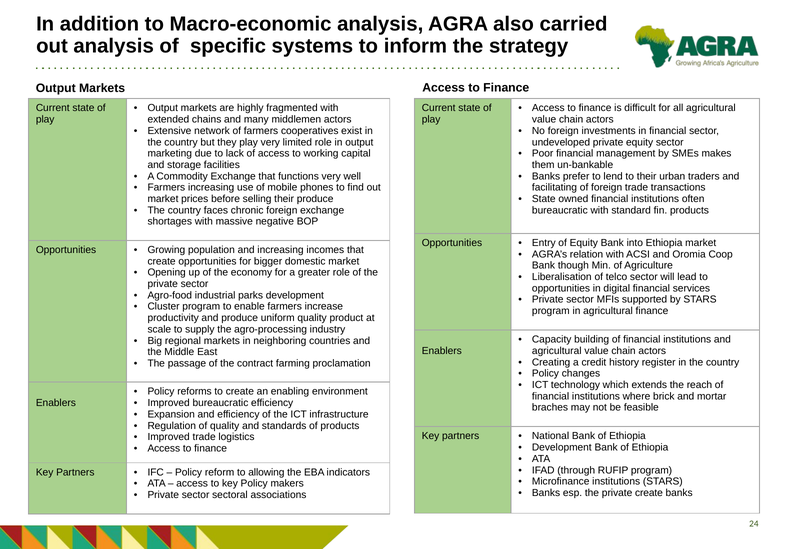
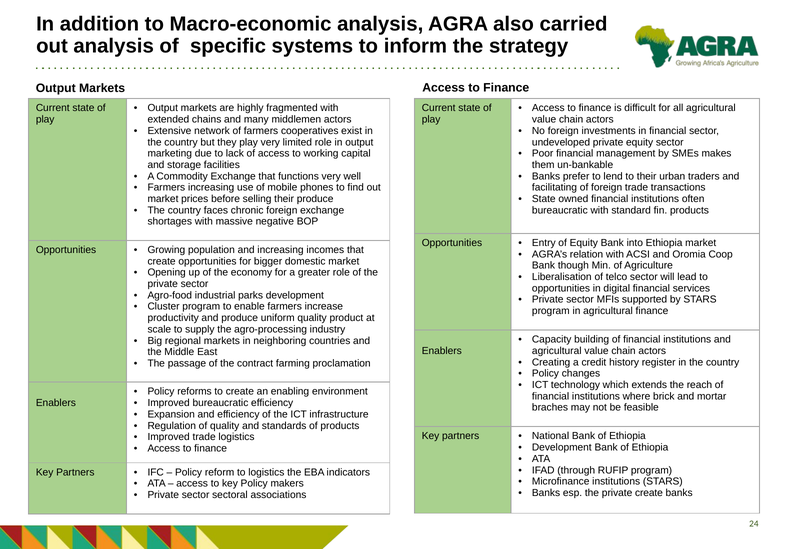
to allowing: allowing -> logistics (266, 473)
